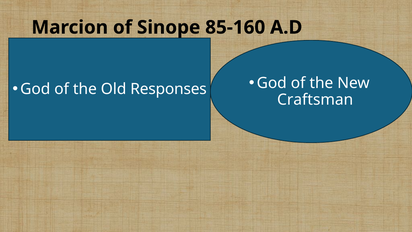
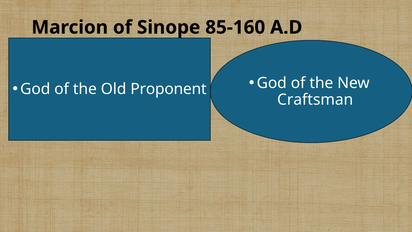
Responses: Responses -> Proponent (169, 89)
